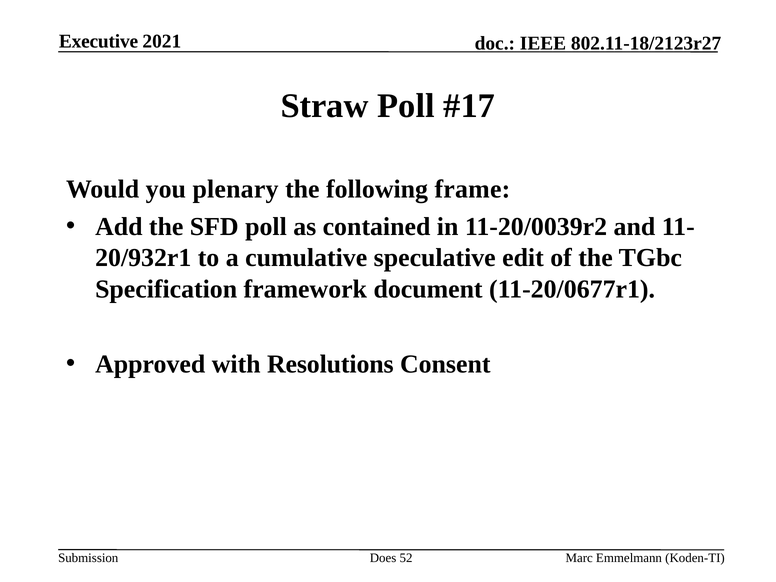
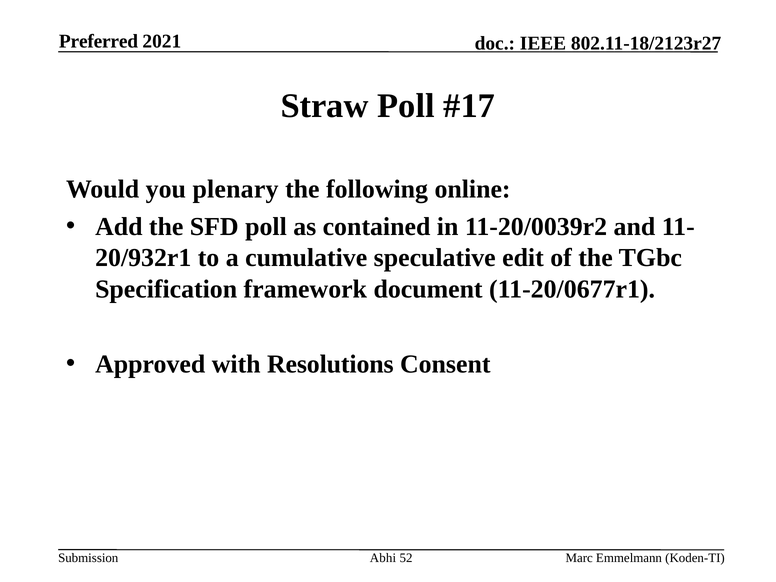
Executive: Executive -> Preferred (99, 41)
frame: frame -> online (473, 189)
Does: Does -> Abhi (383, 558)
